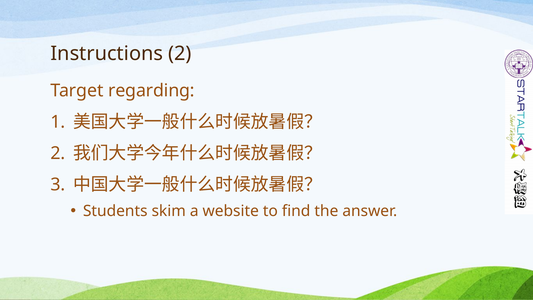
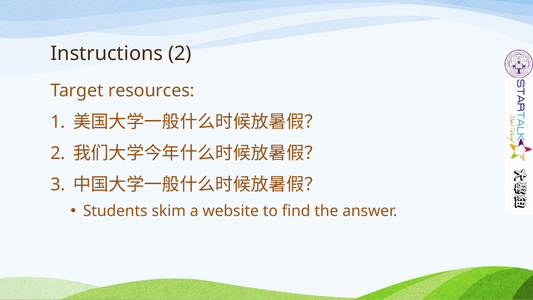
regarding: regarding -> resources (151, 91)
